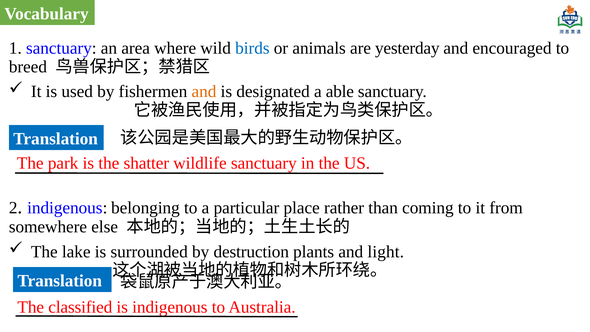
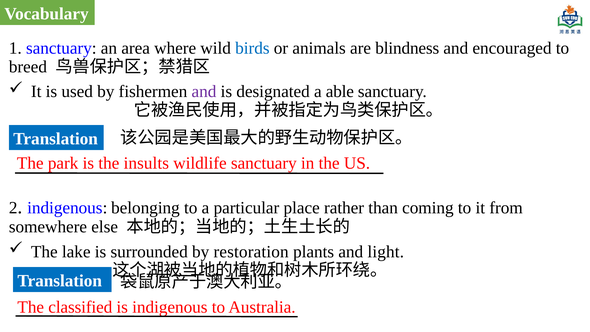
yesterday: yesterday -> blindness (407, 48)
and colour: orange -> purple (204, 92)
shatter: shatter -> insults (146, 163)
destruction: destruction -> restoration (251, 252)
